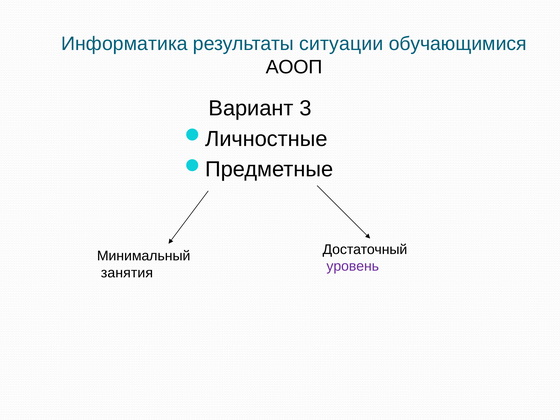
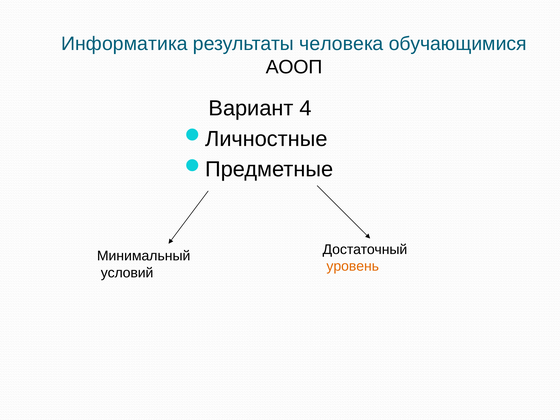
ситуации: ситуации -> человека (341, 44)
3: 3 -> 4 (306, 108)
уровень colour: purple -> orange (353, 266)
занятия: занятия -> условий (127, 273)
